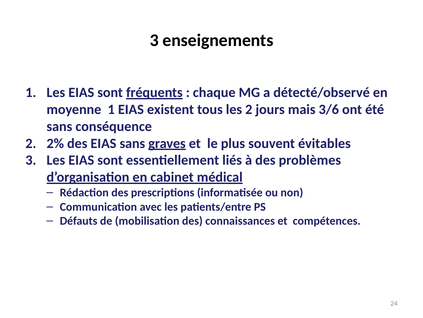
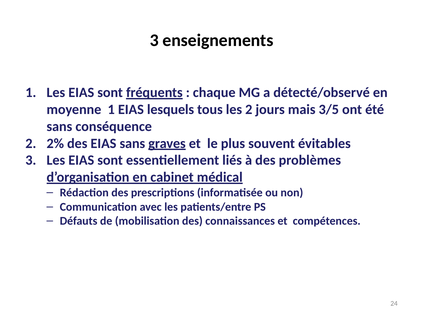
existent: existent -> lesquels (171, 109)
3/6: 3/6 -> 3/5 (329, 109)
